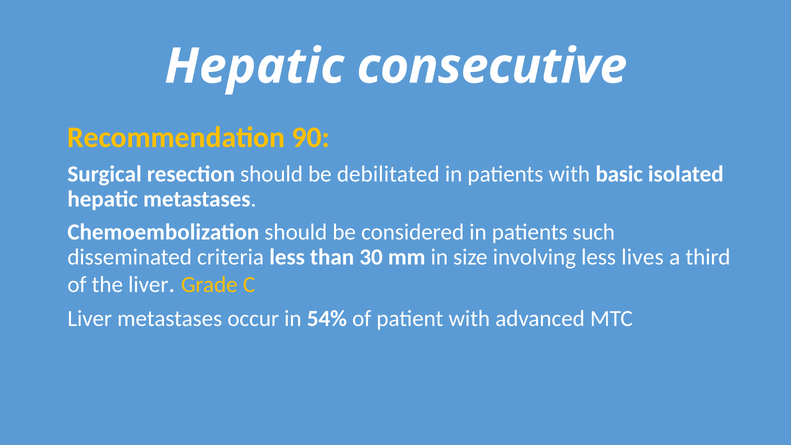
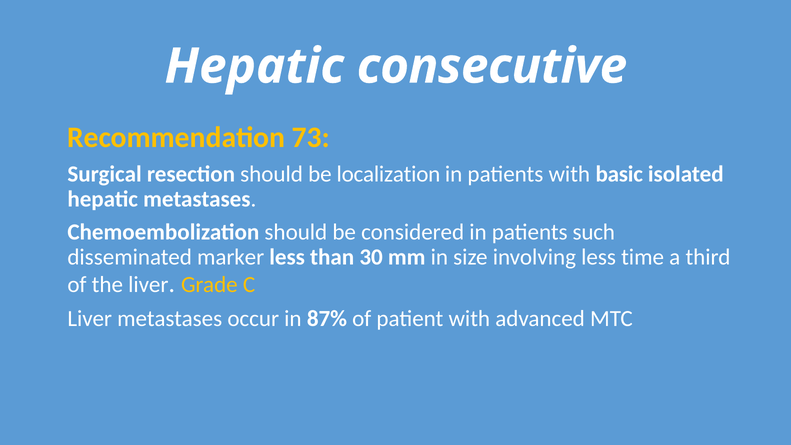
90: 90 -> 73 (311, 137)
debilitated: debilitated -> localization (388, 174)
criteria: criteria -> marker (231, 257)
lives: lives -> time (643, 257)
54%: 54% -> 87% (327, 319)
